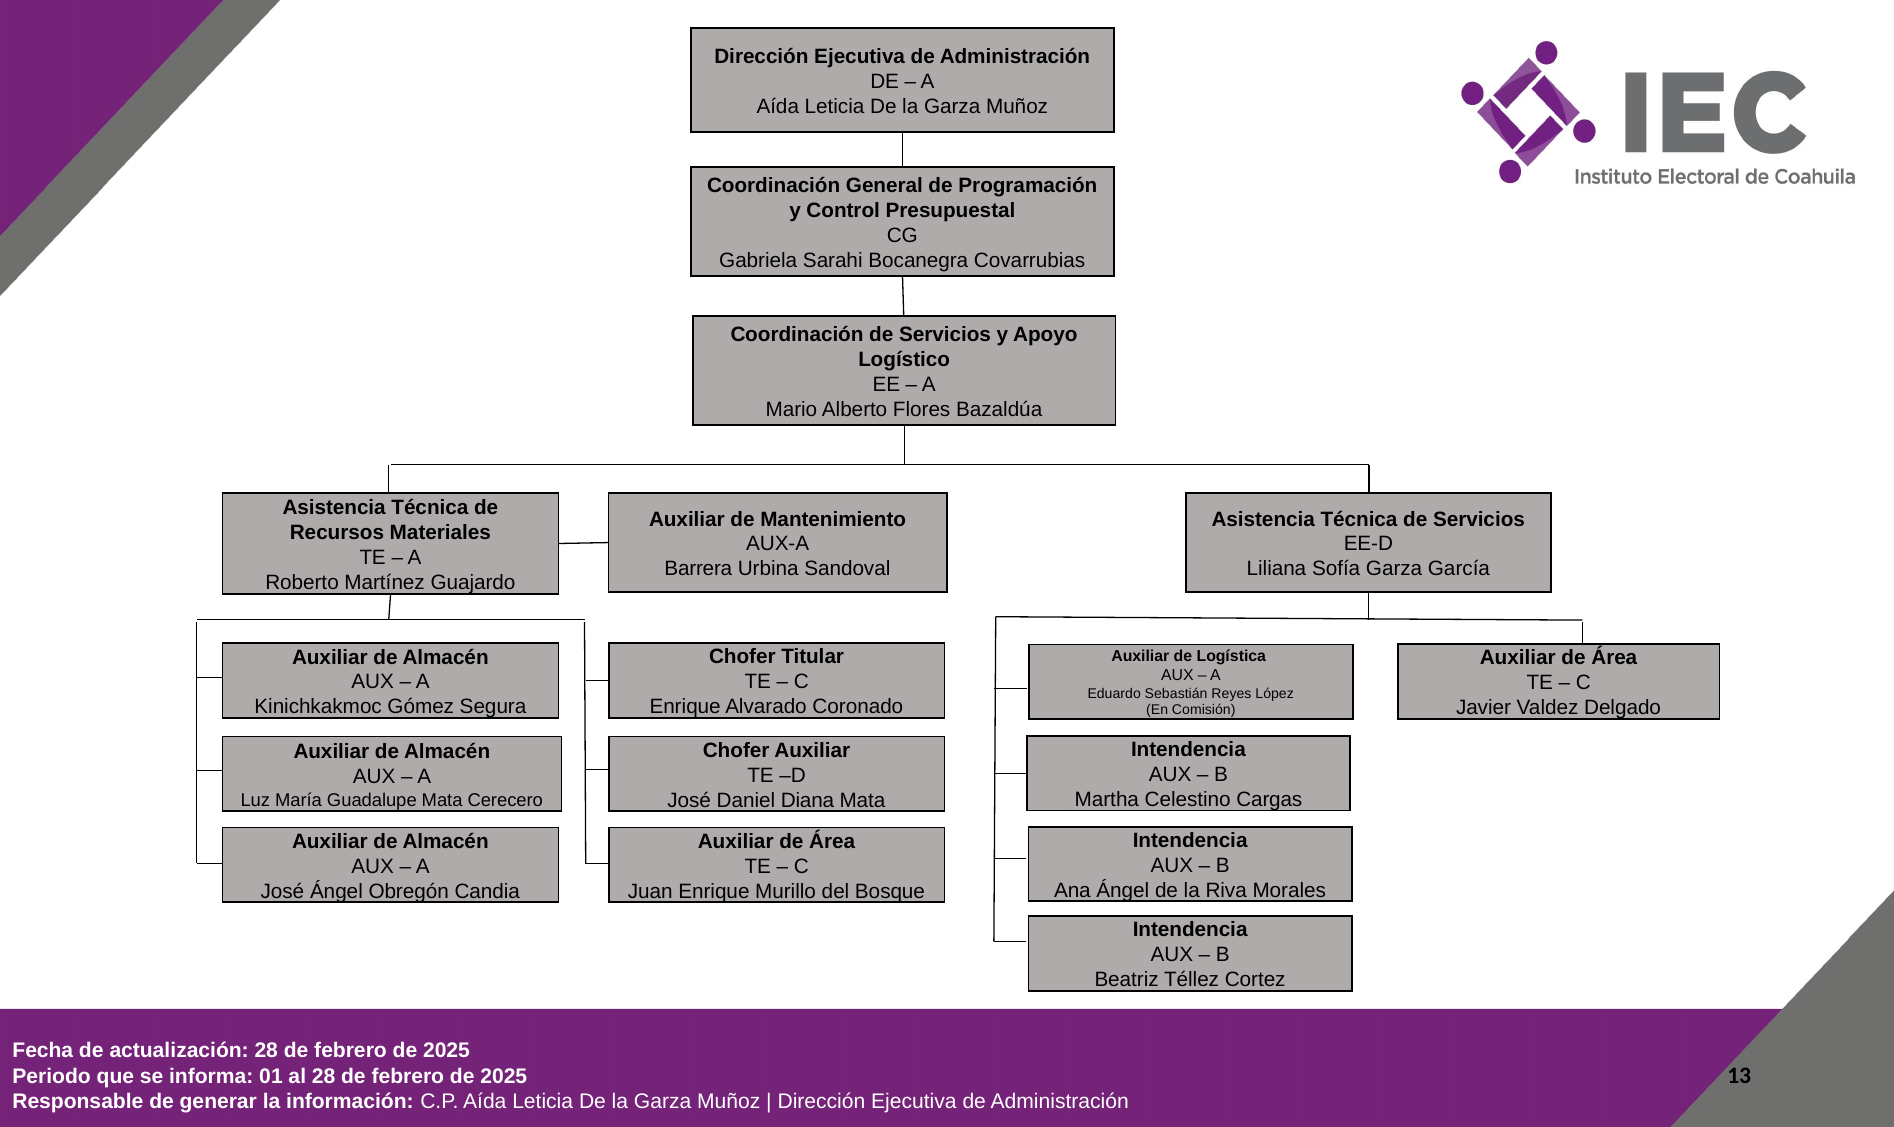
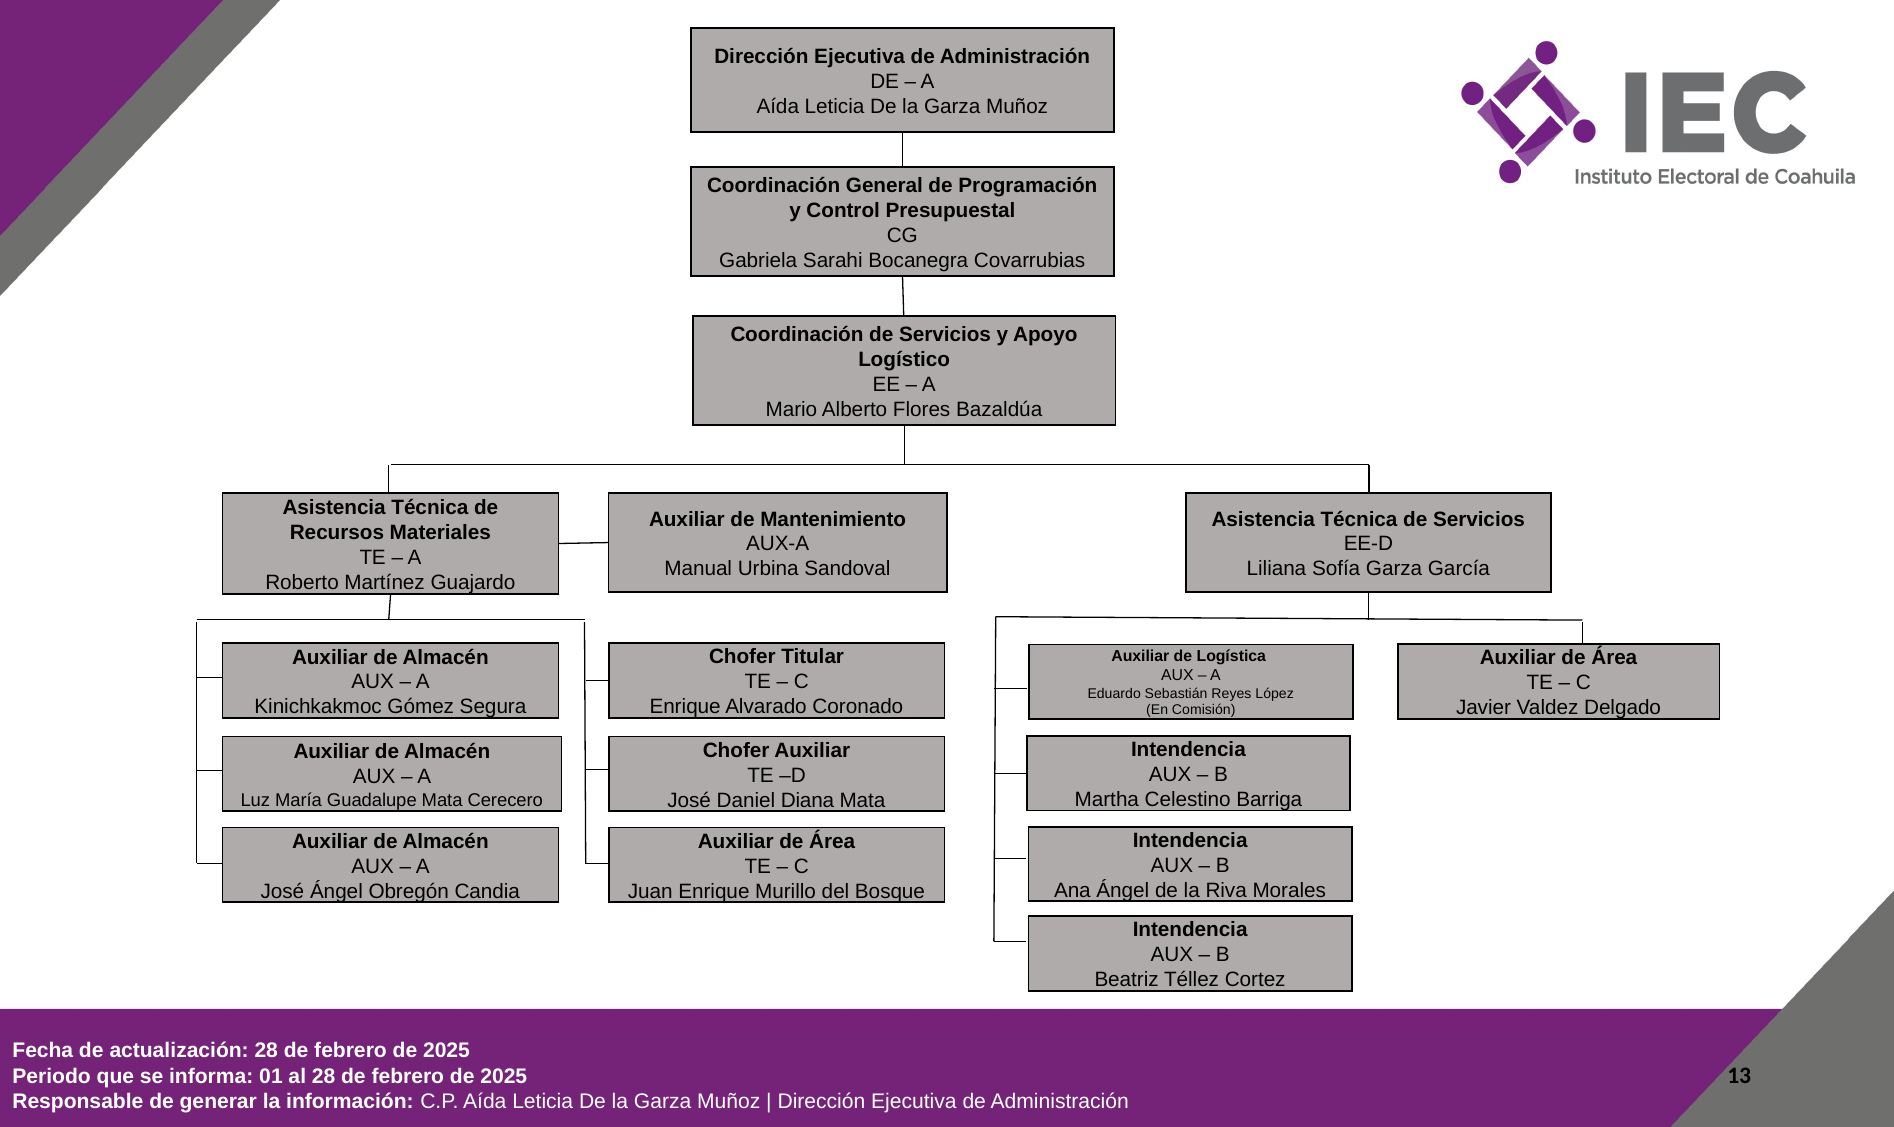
Barrera: Barrera -> Manual (698, 569)
Cargas: Cargas -> Barriga (1269, 799)
